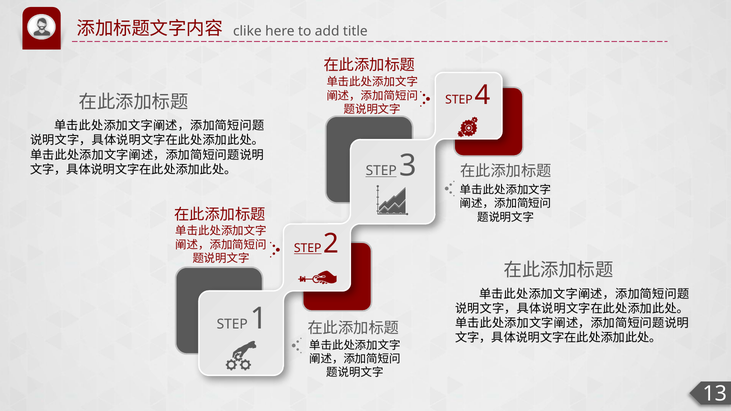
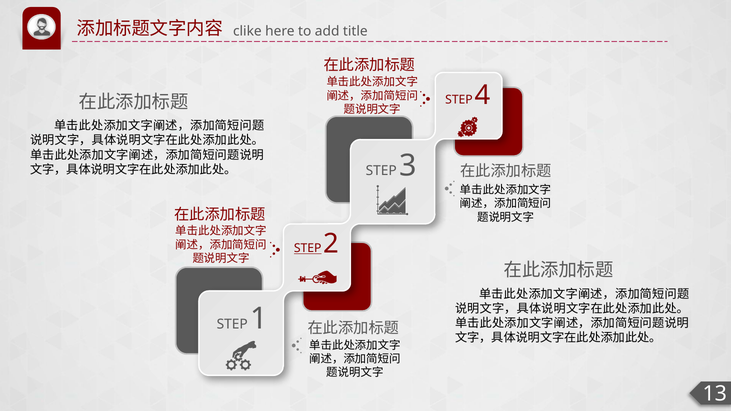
STEP underline: present -> none (381, 171)
